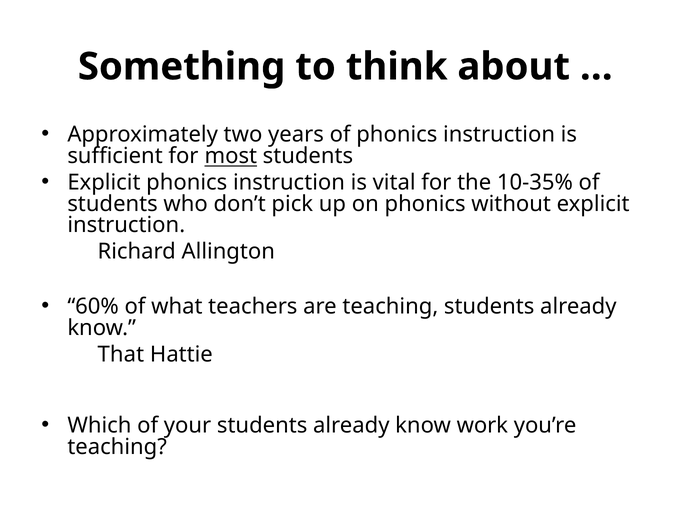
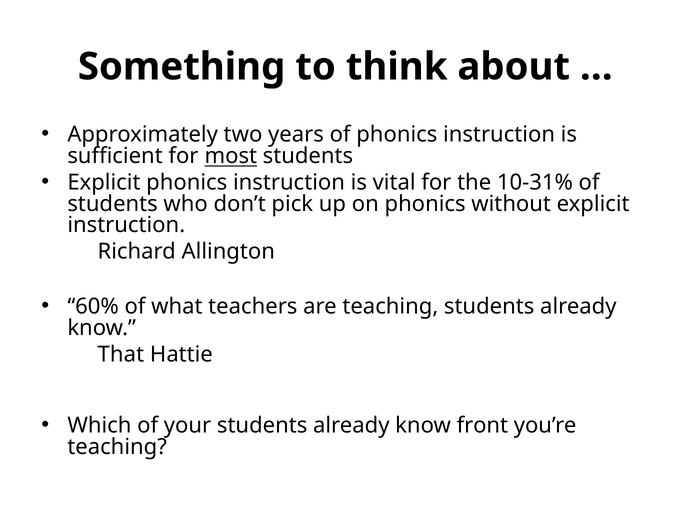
10-35%: 10-35% -> 10-31% (535, 182)
work: work -> front (482, 425)
